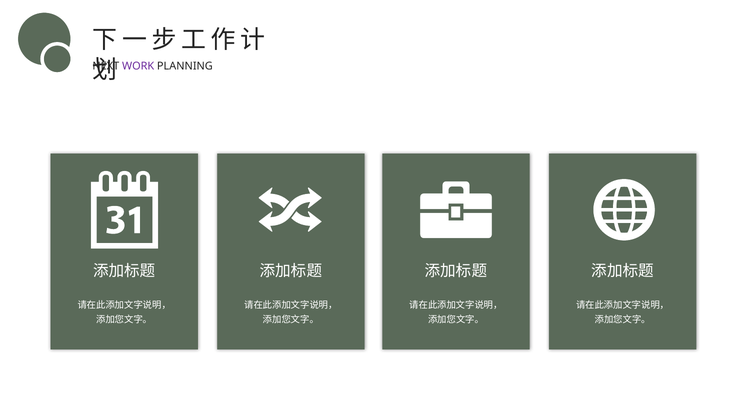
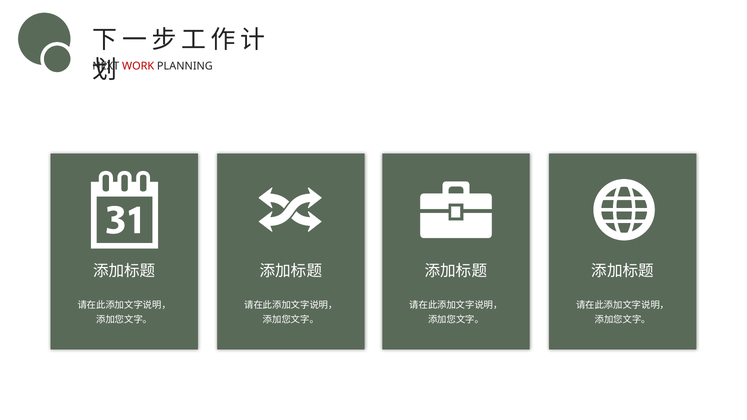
WORK colour: purple -> red (138, 66)
